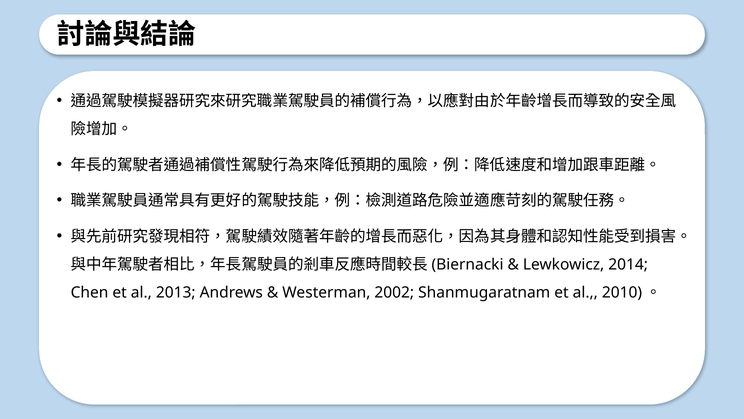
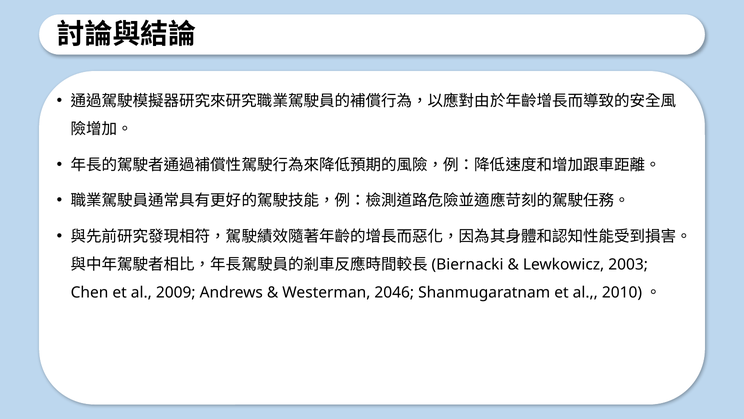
2014: 2014 -> 2003 (628, 264)
2013: 2013 -> 2009 (176, 292)
2002: 2002 -> 2046 (394, 292)
